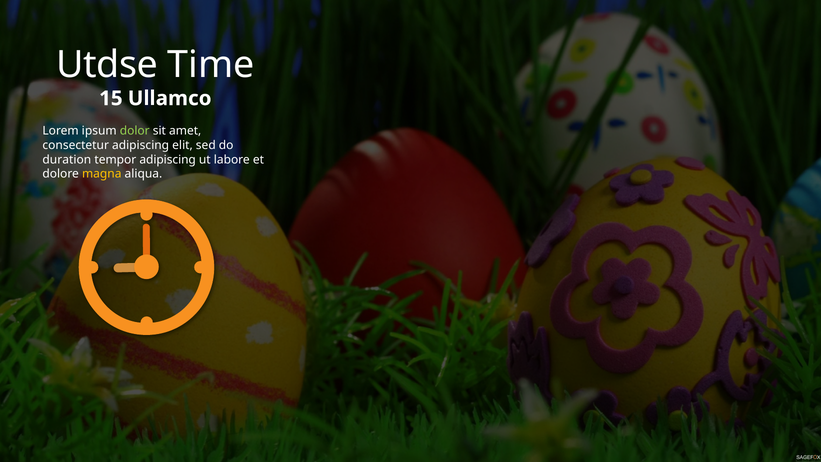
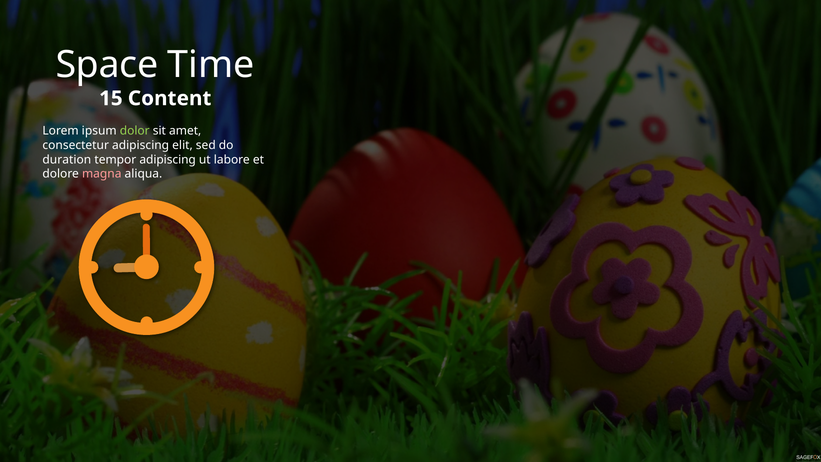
Utdse: Utdse -> Space (107, 65)
Ullamco: Ullamco -> Content (170, 98)
magna colour: yellow -> pink (102, 174)
